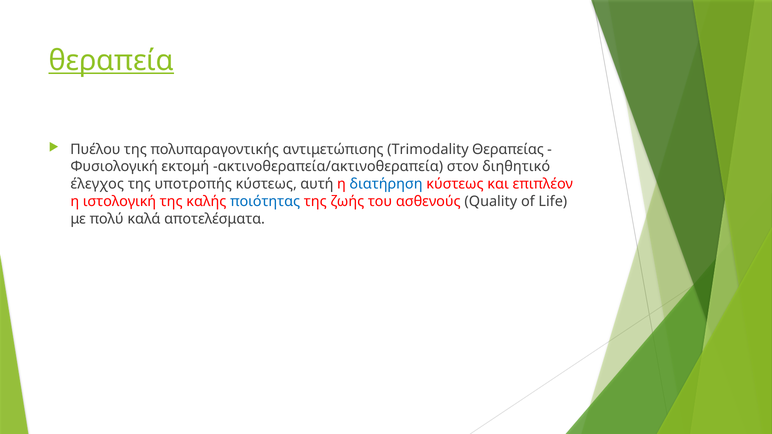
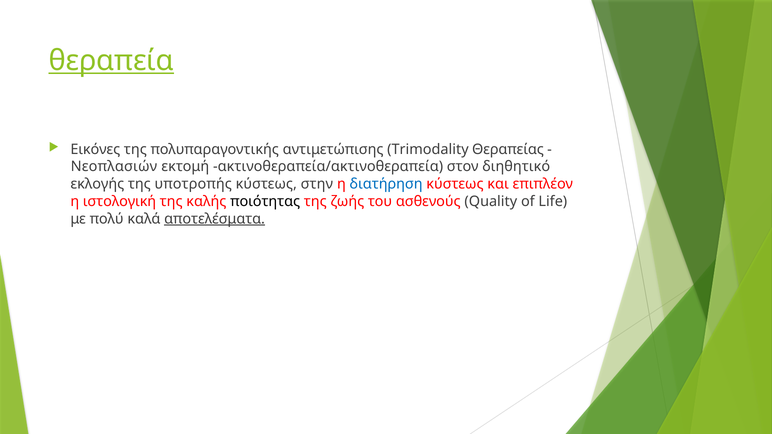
Πυέλου: Πυέλου -> Εικόνες (95, 149)
Φυσιολογική: Φυσιολογική -> Νεοπλασιών (114, 167)
έλεγχος: έλεγχος -> εκλογής (97, 184)
αυτή: αυτή -> στην (317, 184)
ποιότητας colour: blue -> black (265, 202)
αποτελέσματα underline: none -> present (215, 219)
